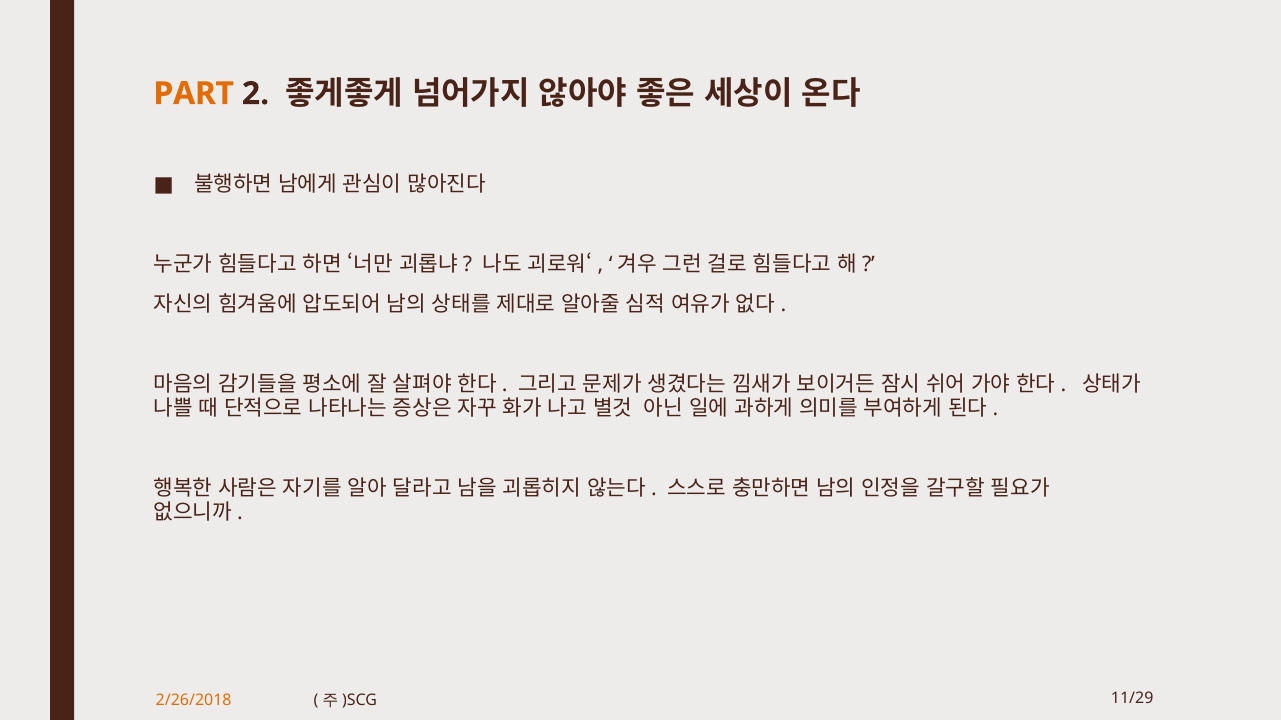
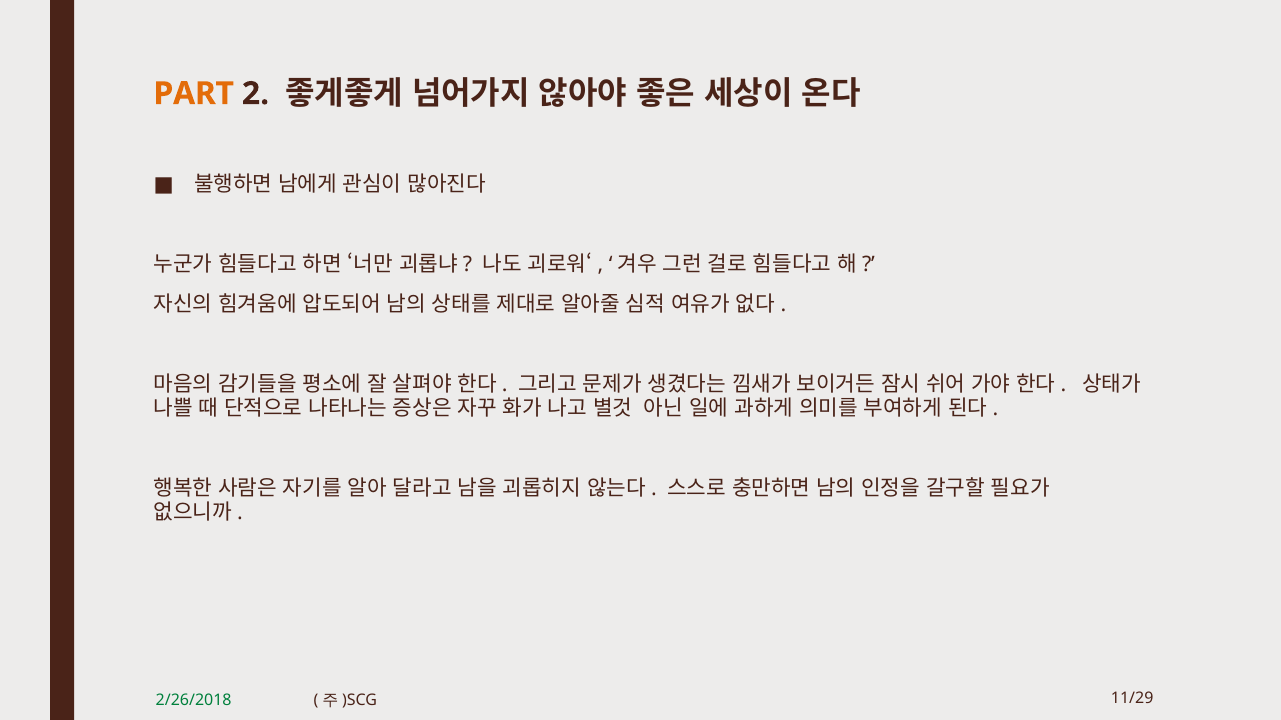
2/26/2018 colour: orange -> green (194, 700)
